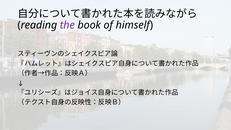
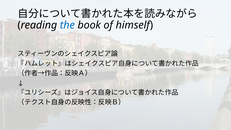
the colour: purple -> blue (67, 25)
